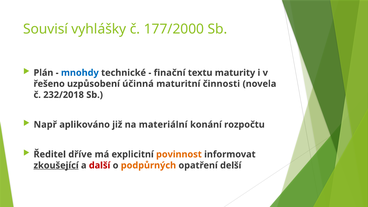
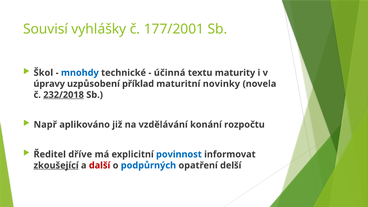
177/2000: 177/2000 -> 177/2001 (174, 29)
Plán: Plán -> Škol (43, 73)
finační: finační -> účinná (170, 73)
řešeno: řešeno -> úpravy (49, 84)
účinná: účinná -> příklad (138, 84)
činnosti: činnosti -> novinky (221, 84)
232/2018 underline: none -> present (64, 95)
materiální: materiální -> vzdělávání (163, 125)
povinnost colour: orange -> blue (179, 154)
podpůrných colour: orange -> blue (148, 165)
